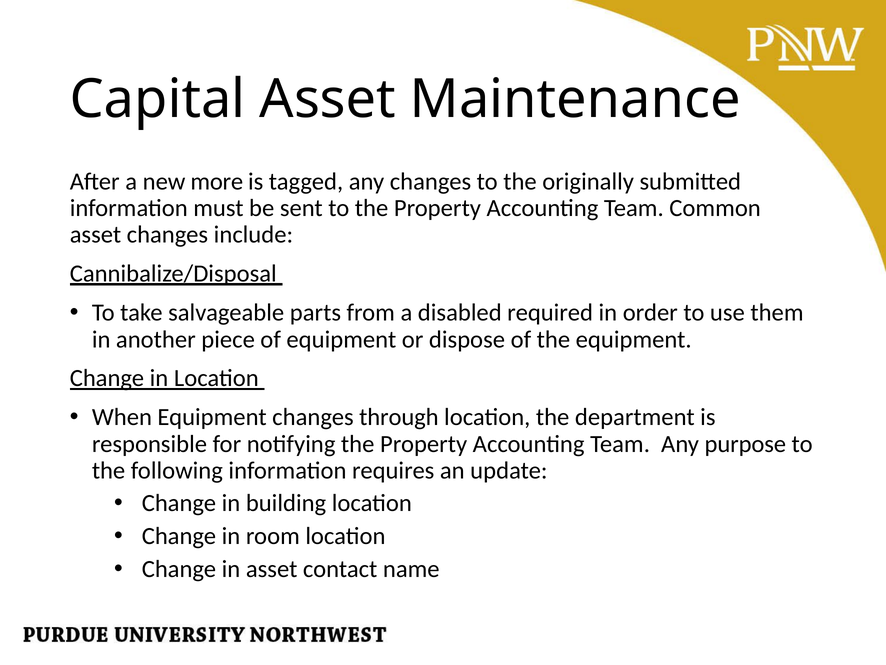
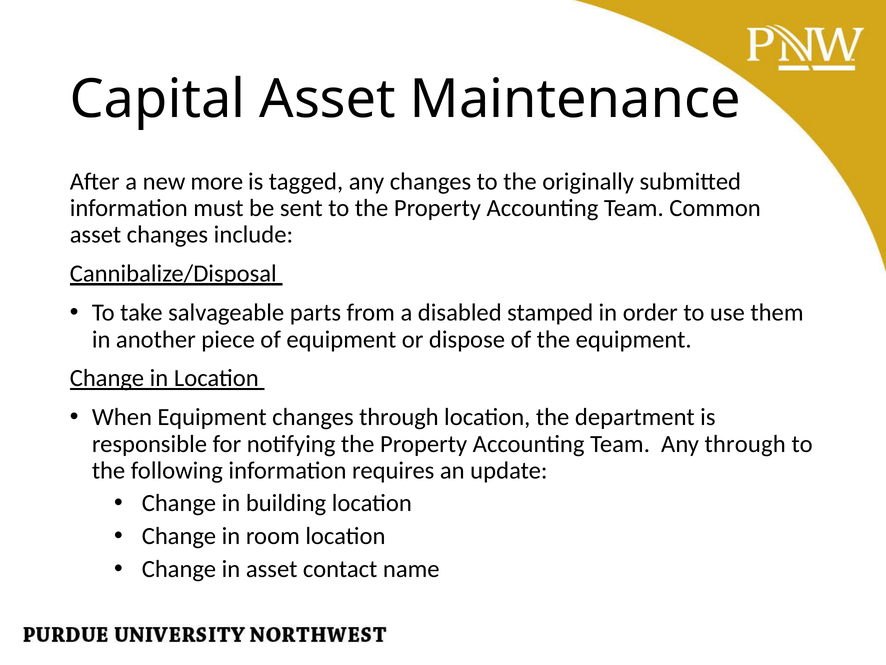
required: required -> stamped (550, 313)
Any purpose: purpose -> through (745, 444)
